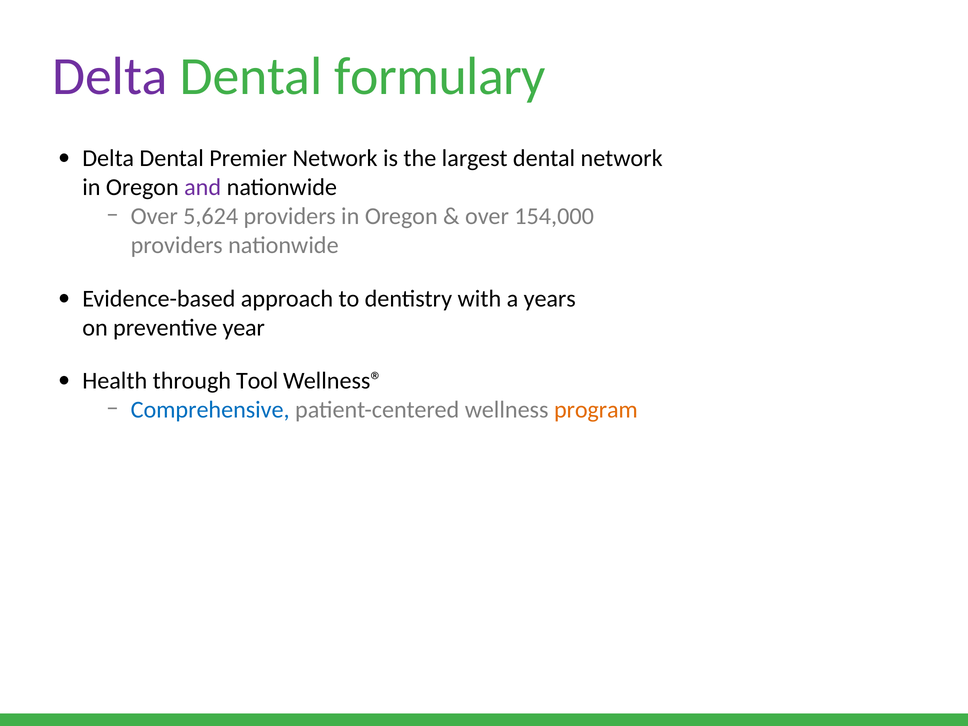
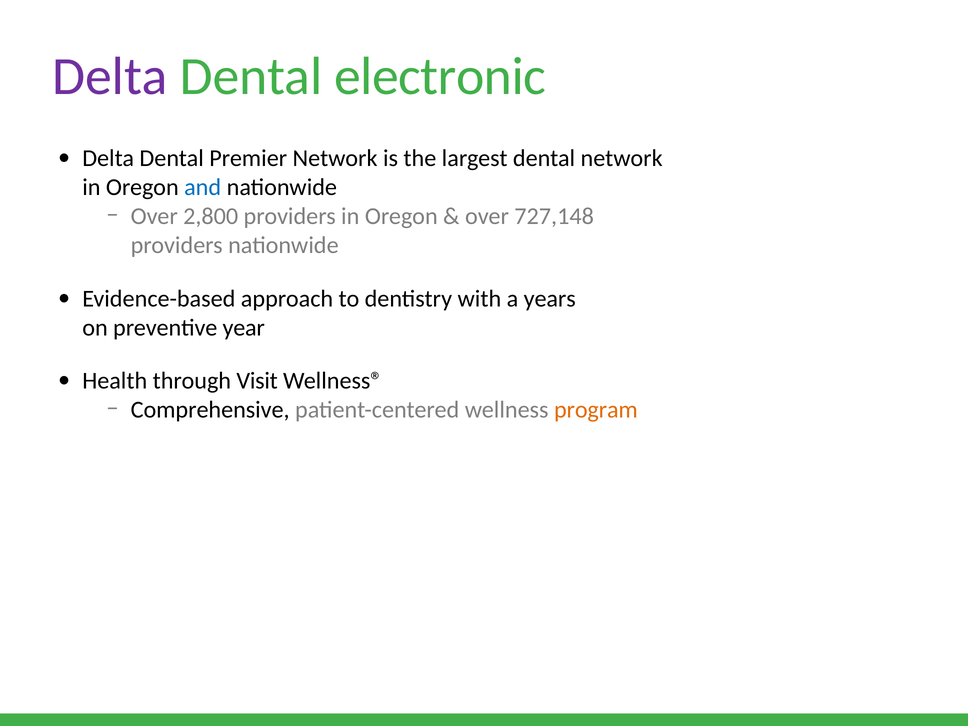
formulary: formulary -> electronic (440, 76)
and colour: purple -> blue (203, 187)
5,624: 5,624 -> 2,800 (211, 216)
154,000: 154,000 -> 727,148 (554, 216)
Tool: Tool -> Visit (257, 381)
Comprehensive colour: blue -> black (210, 410)
